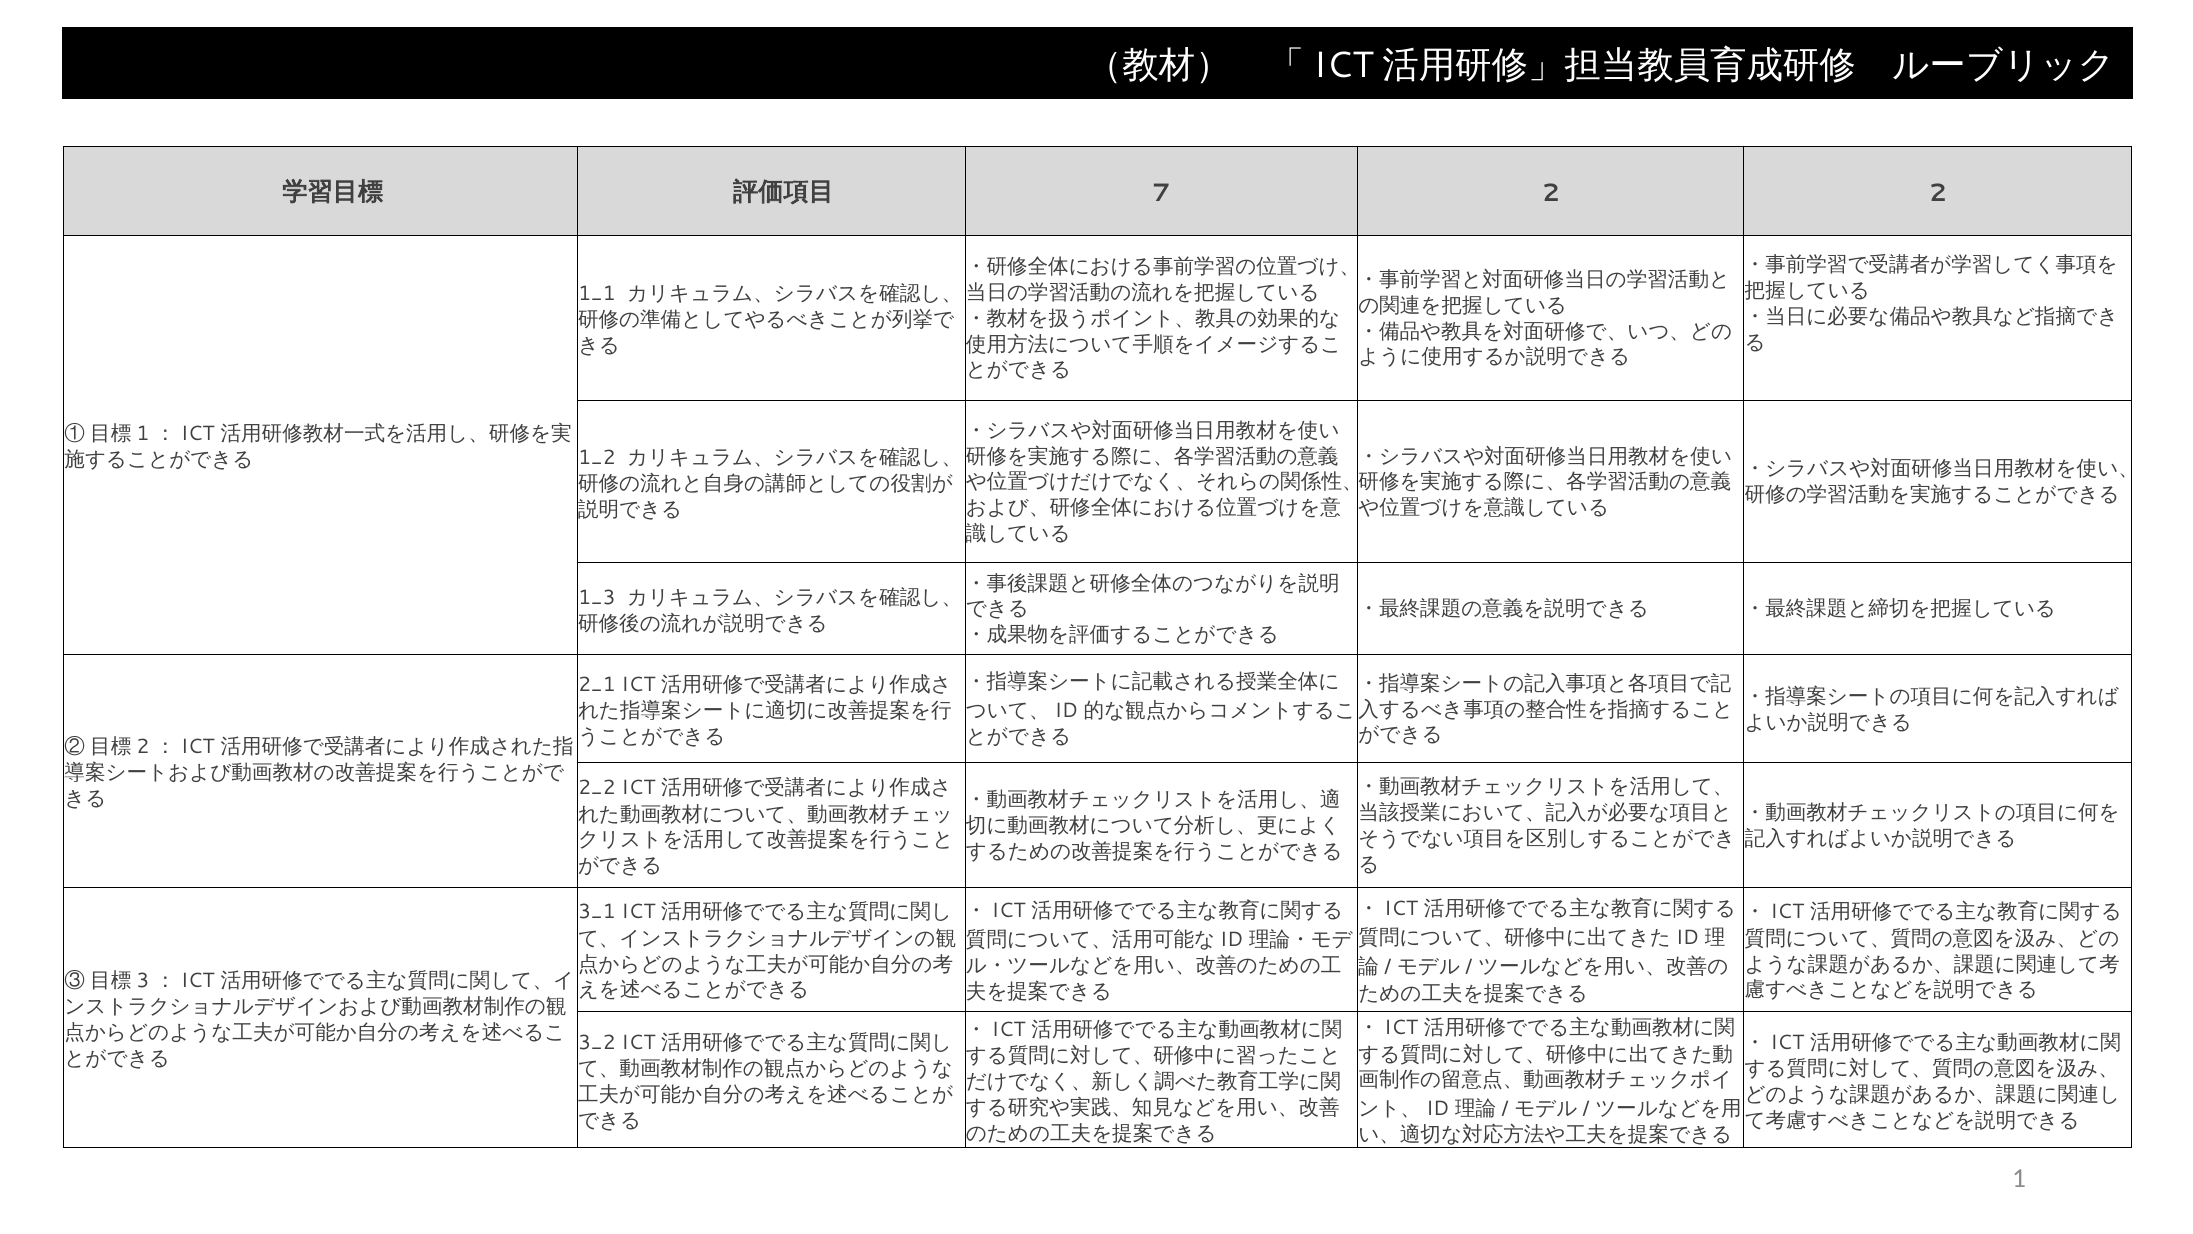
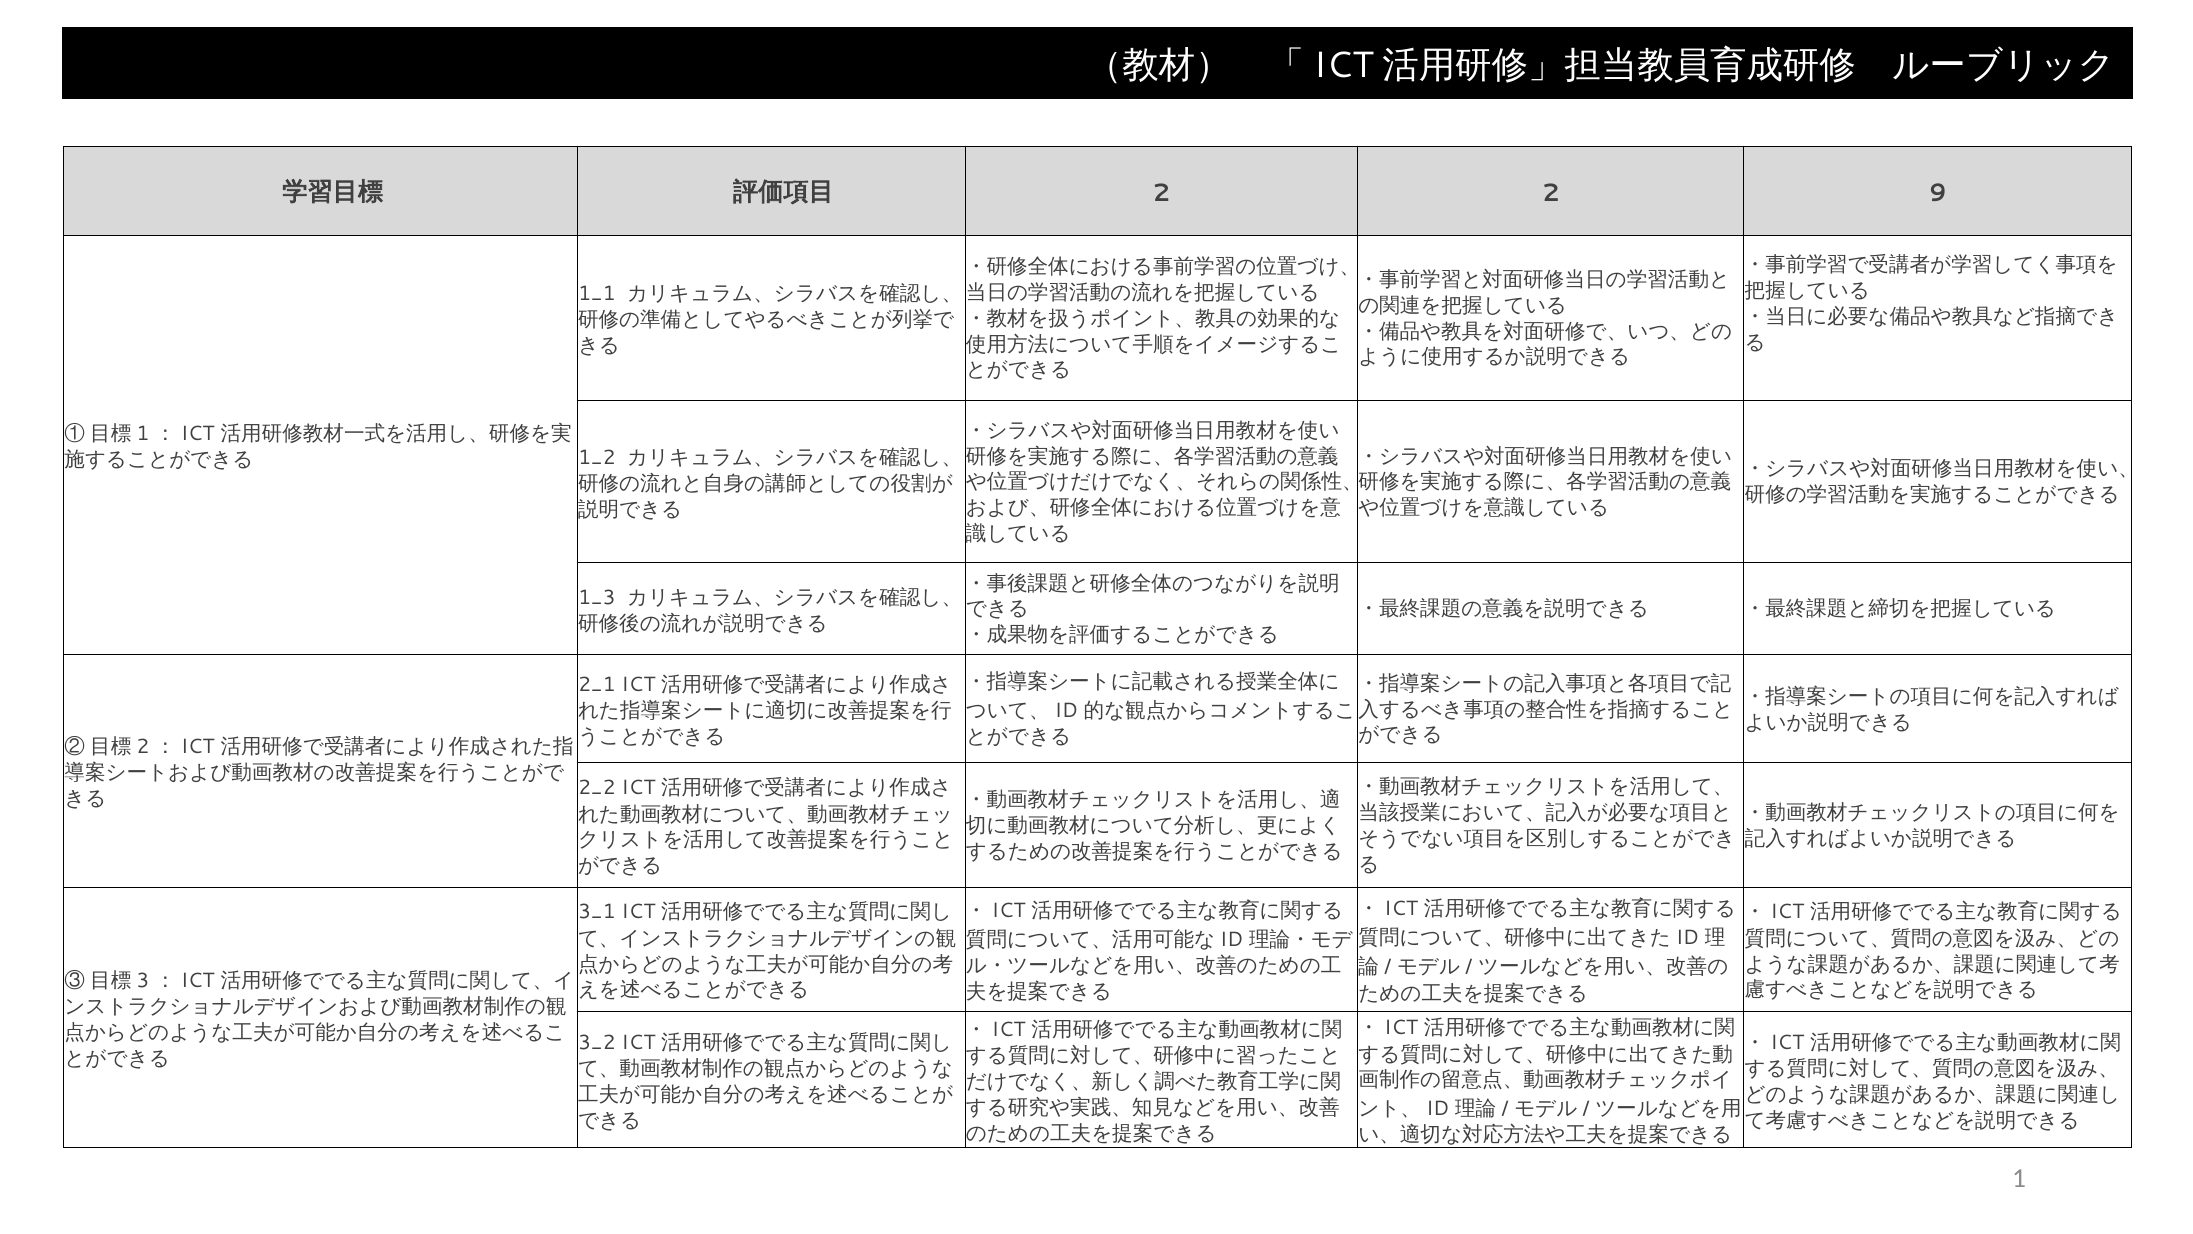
7: 7 -> 2 (1161, 193)
2 2: 2 -> 9 (1938, 193)
